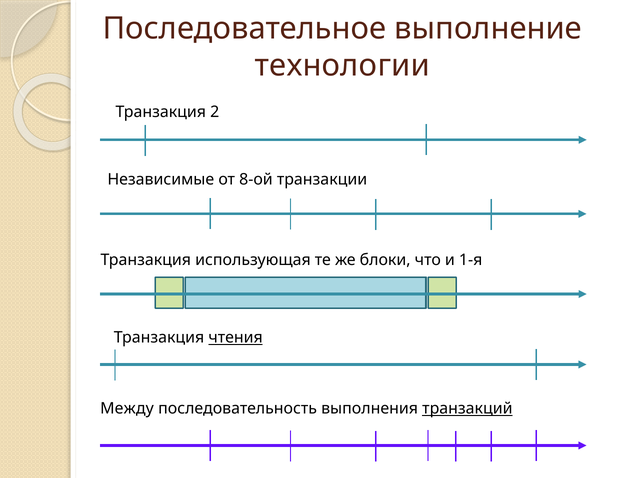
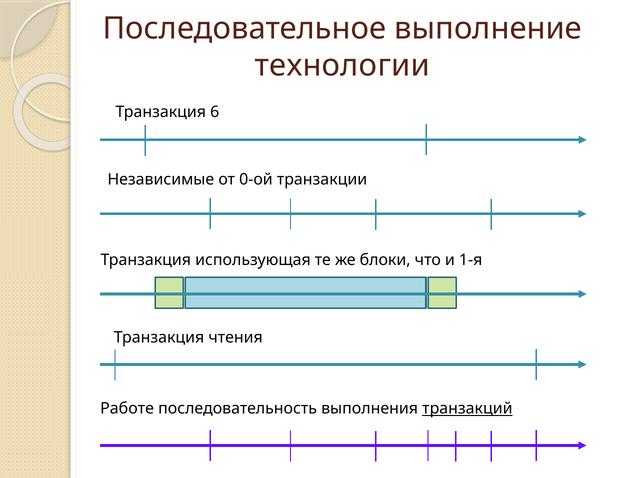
2: 2 -> 6 (215, 112)
8-ой: 8-ой -> 0-ой (256, 179)
чтения underline: present -> none (236, 337)
Между: Между -> Работе (127, 408)
